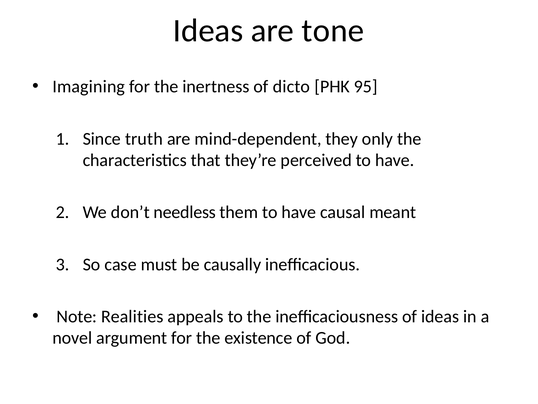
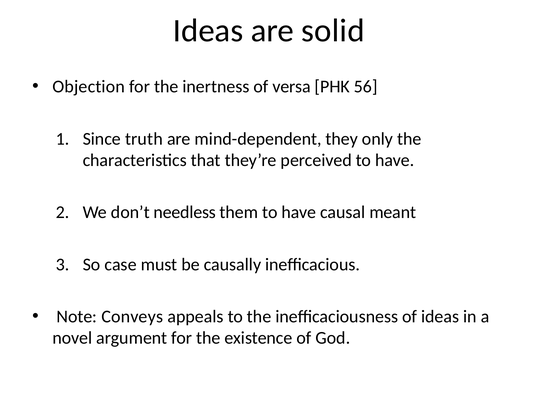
tone: tone -> solid (333, 30)
Imagining: Imagining -> Objection (89, 87)
dicto: dicto -> versa (292, 87)
95: 95 -> 56 (366, 87)
Realities: Realities -> Conveys (132, 316)
